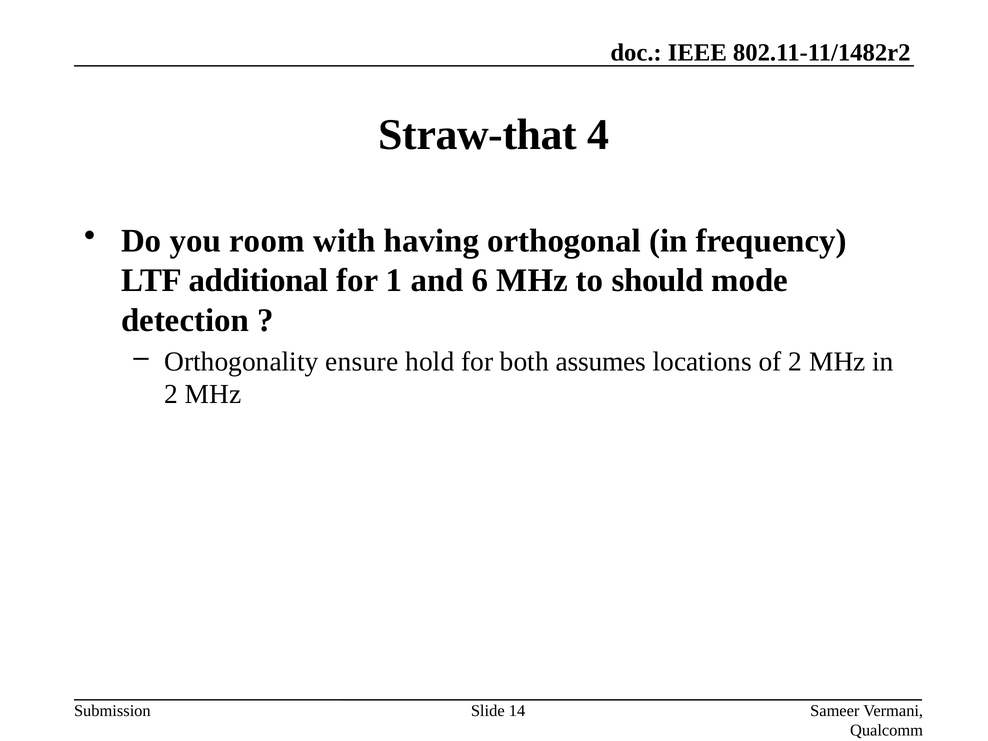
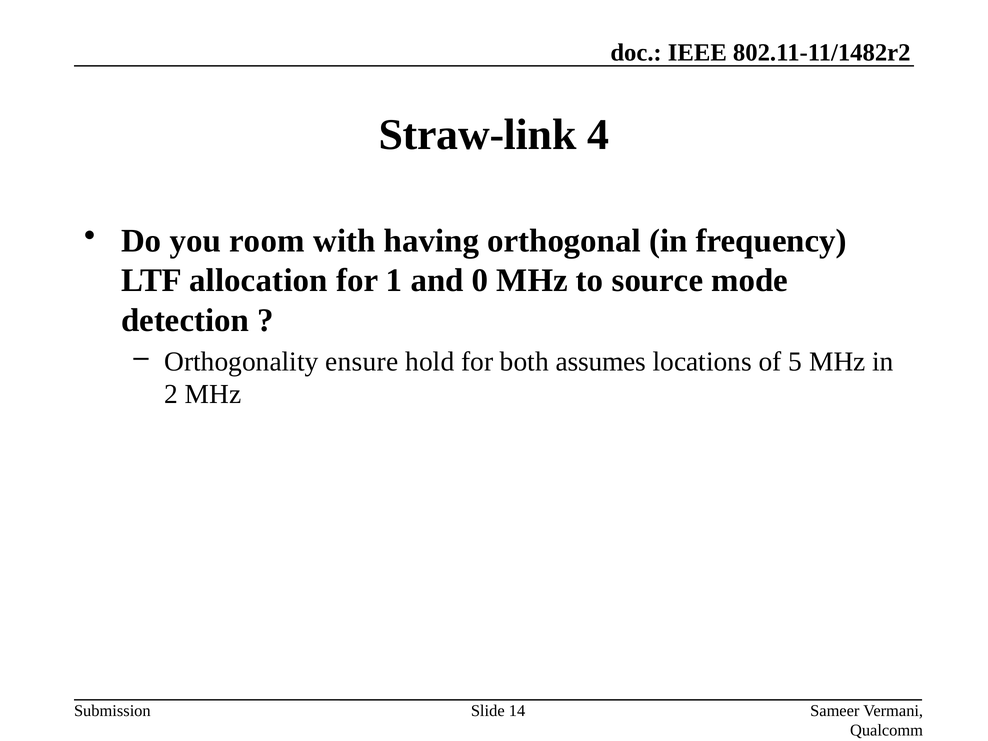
Straw-that: Straw-that -> Straw-link (478, 135)
additional: additional -> allocation (258, 281)
6: 6 -> 0 (480, 281)
should: should -> source (657, 281)
of 2: 2 -> 5 (795, 361)
